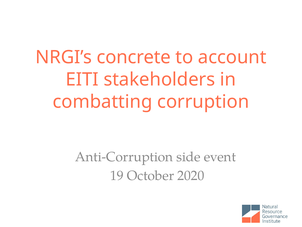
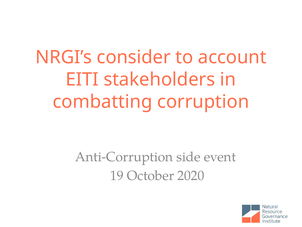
concrete: concrete -> consider (134, 57)
